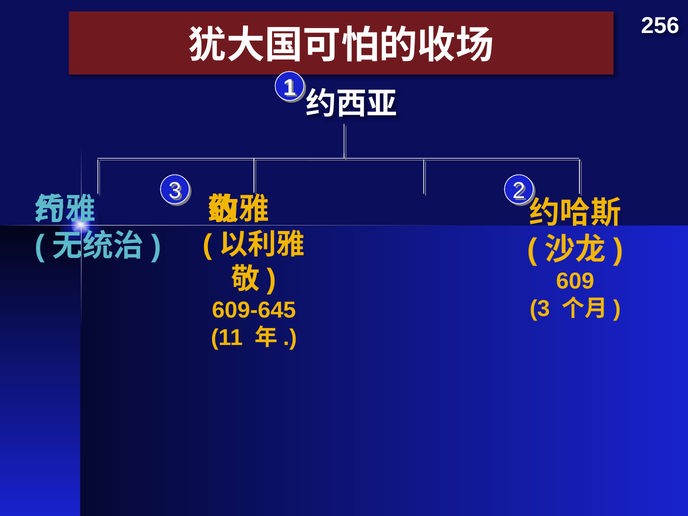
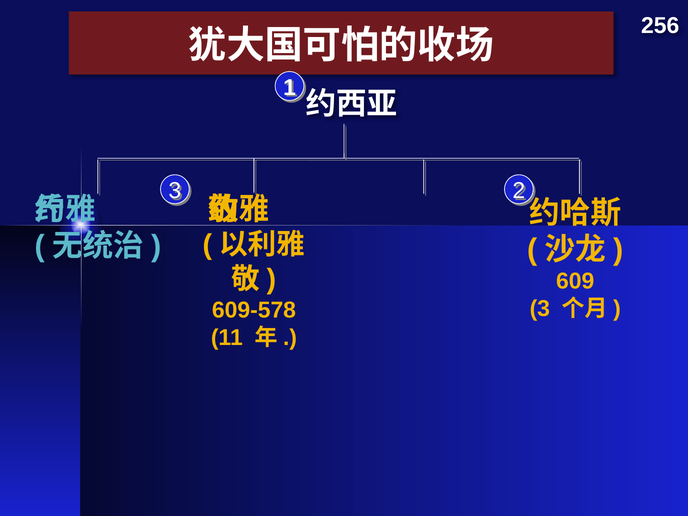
609-645: 609-645 -> 609-578 (254, 310)
